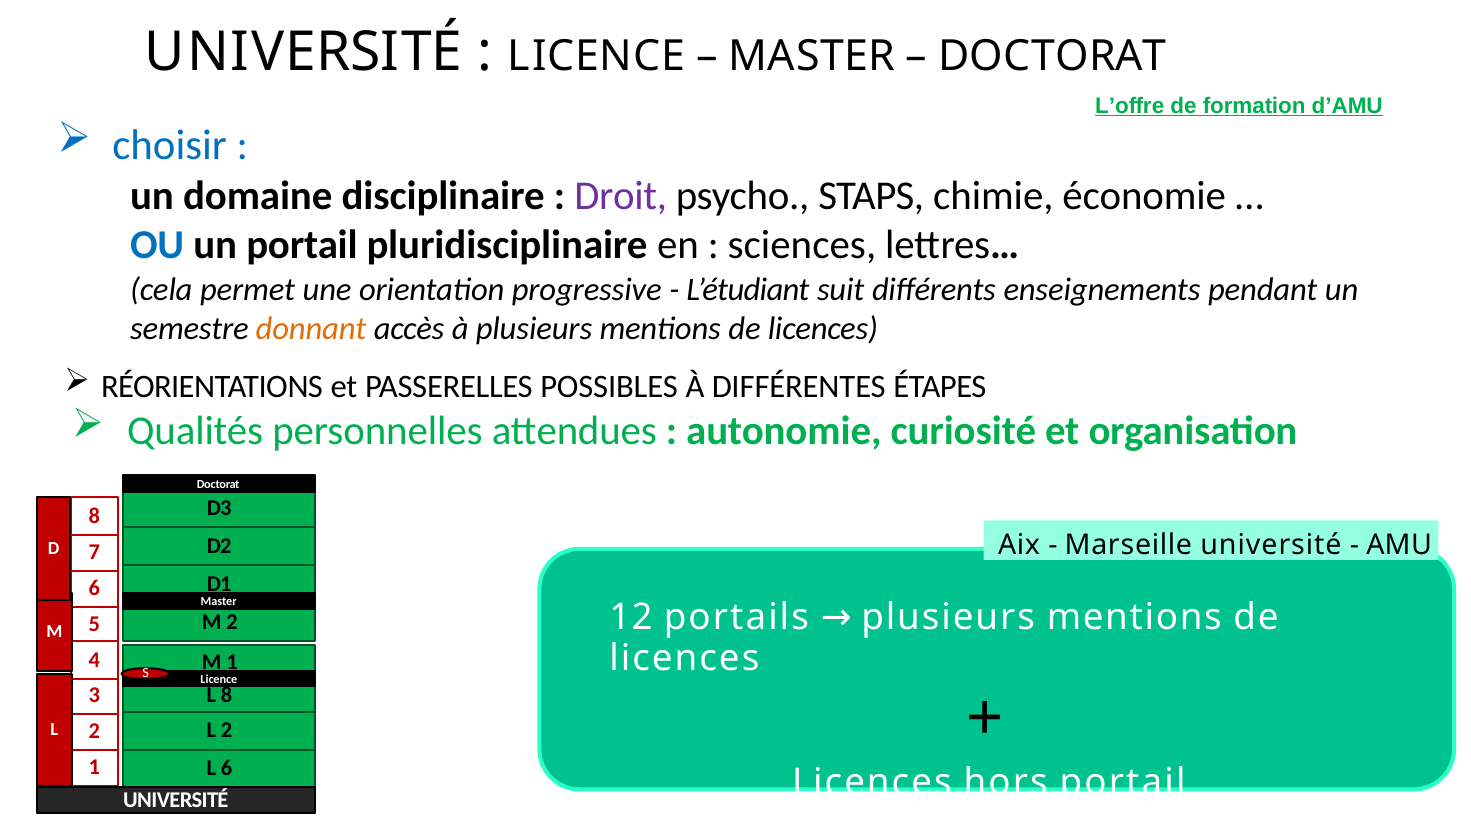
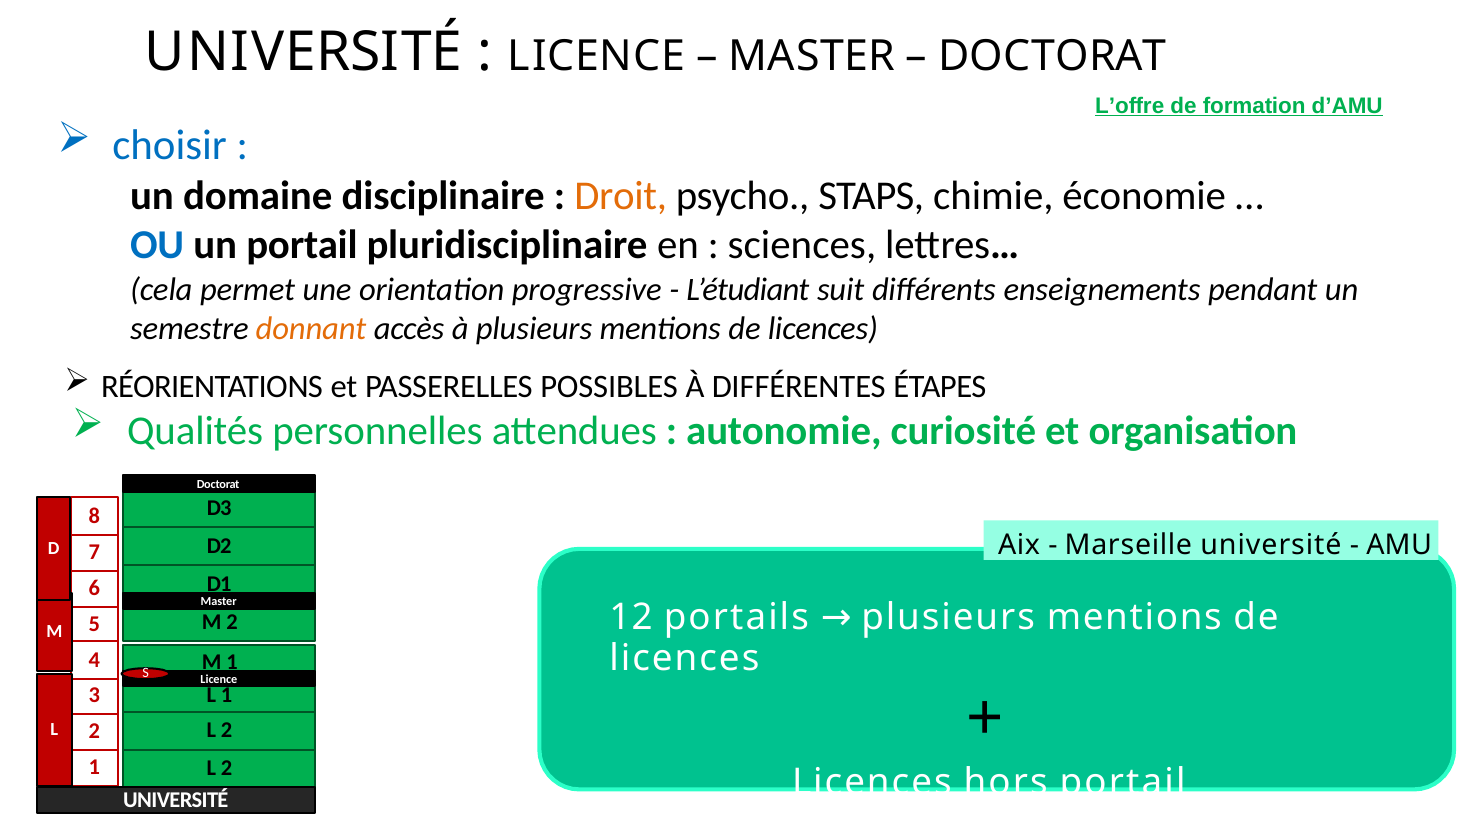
Droit colour: purple -> orange (621, 195)
L 8: 8 -> 1 (227, 694)
6: 6 -> 2 (227, 768)
